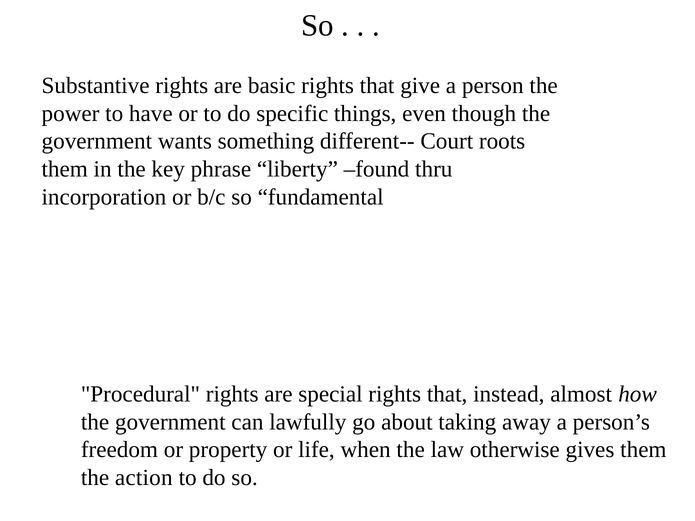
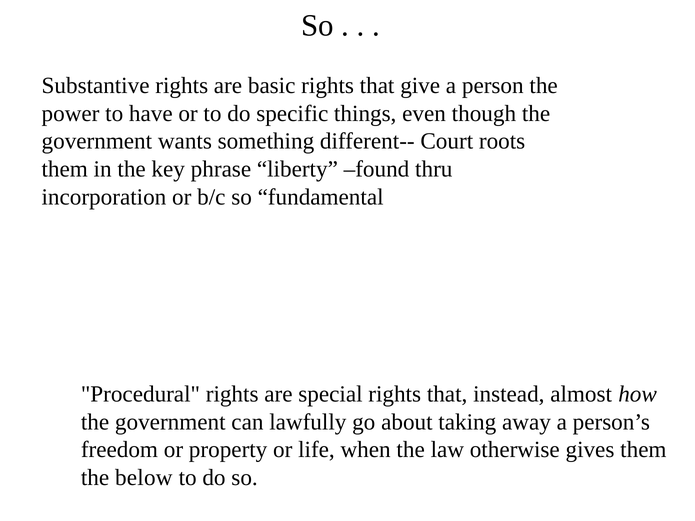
action: action -> below (144, 478)
